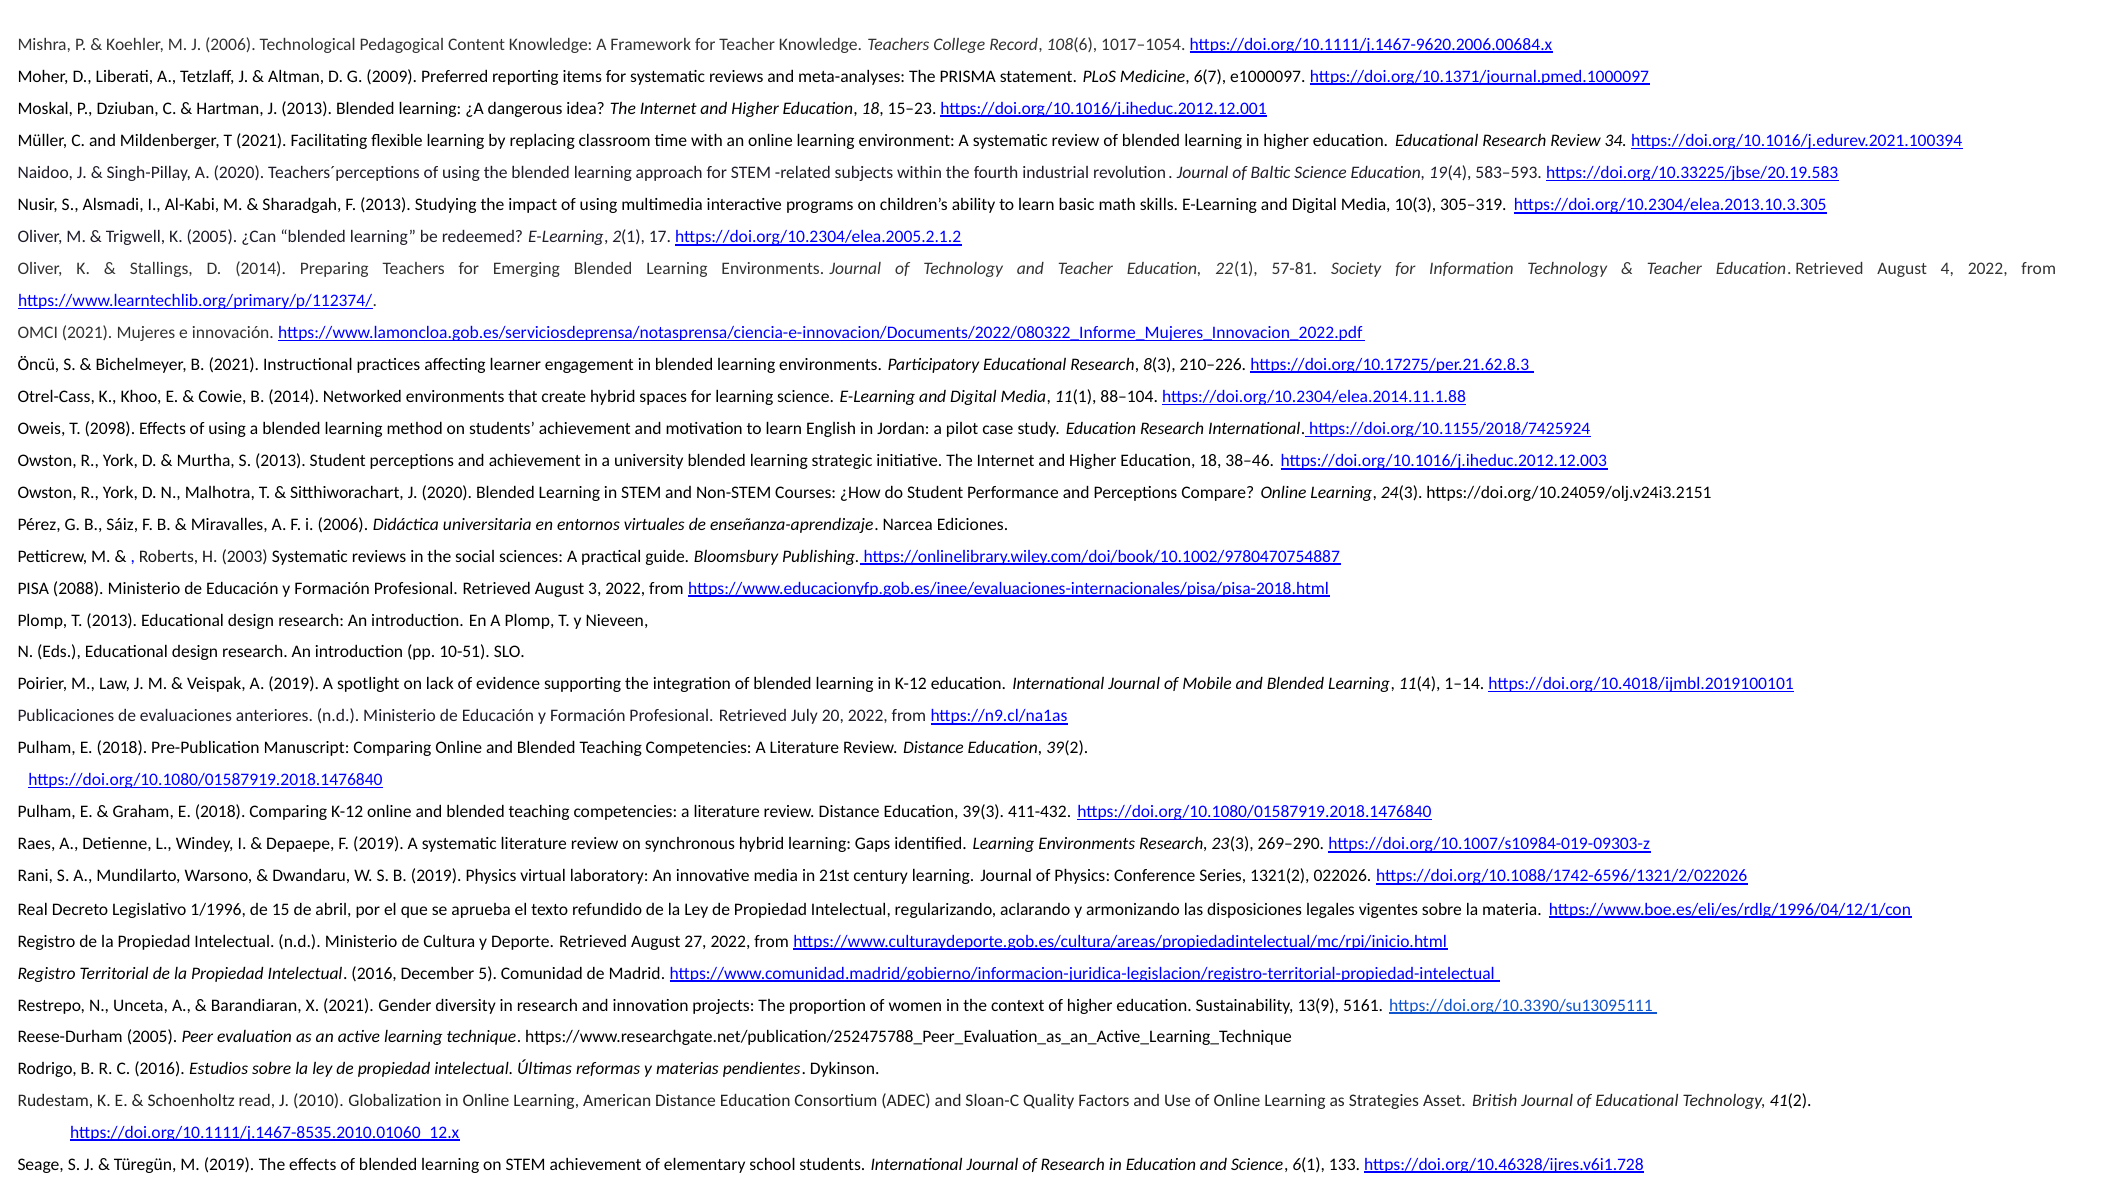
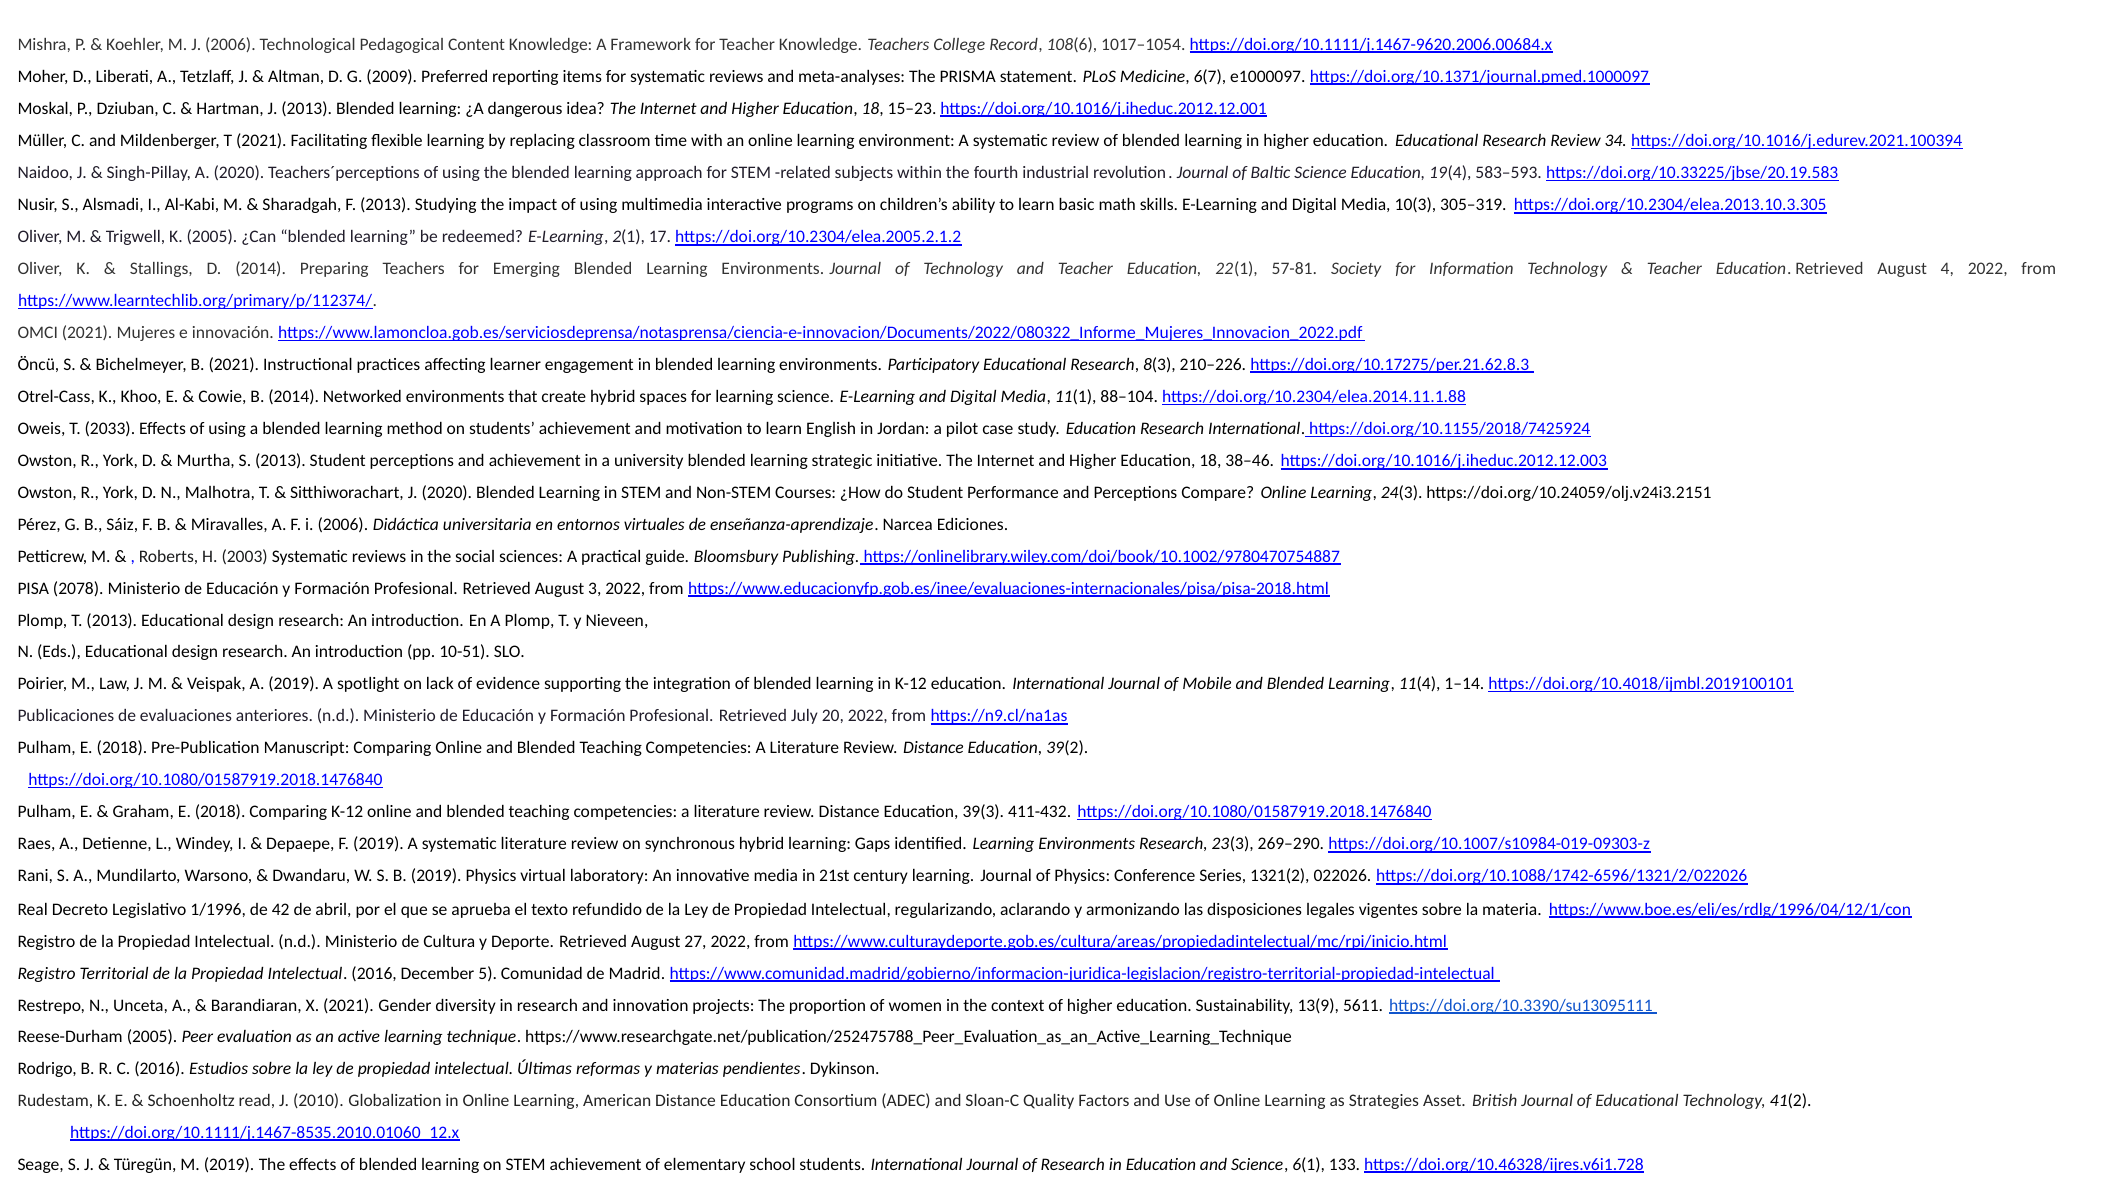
2098: 2098 -> 2033 (110, 429)
2088: 2088 -> 2078 (78, 589)
15: 15 -> 42 (281, 910)
5161: 5161 -> 5611 (1363, 1006)
